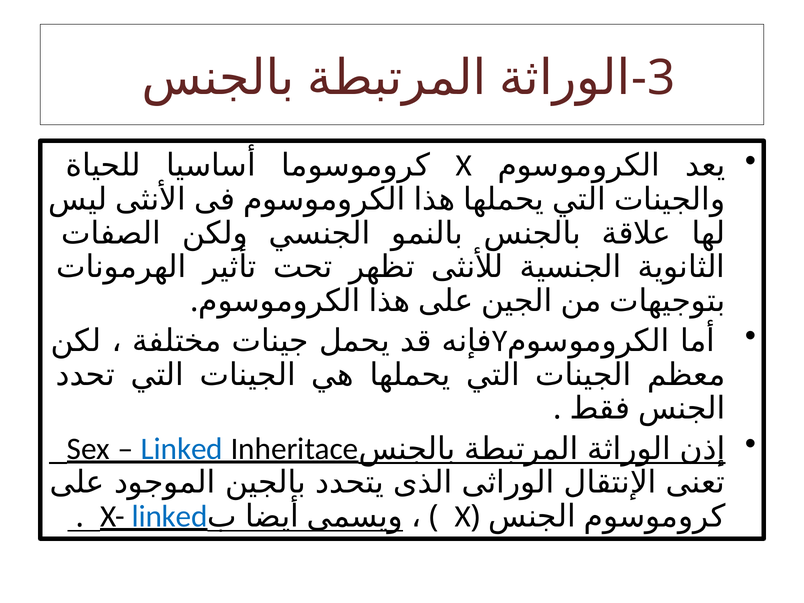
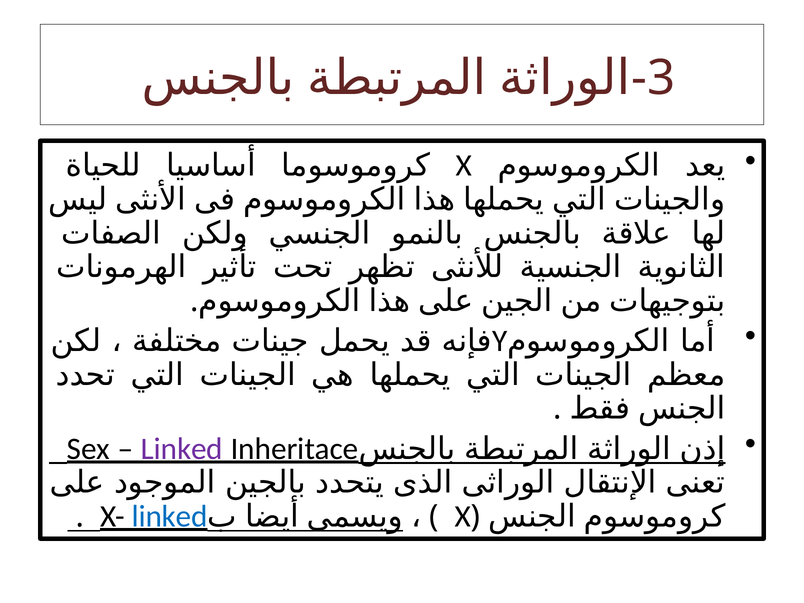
Linked colour: blue -> purple (182, 449)
